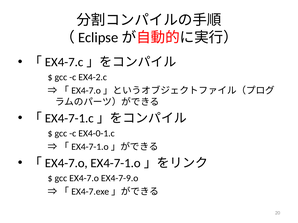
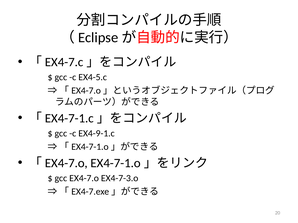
EX4-2.c: EX4-2.c -> EX4-5.c (93, 77)
EX4-0-1.c: EX4-0-1.c -> EX4-9-1.c (96, 134)
EX4-7-9.o: EX4-7-9.o -> EX4-7-3.o (120, 179)
